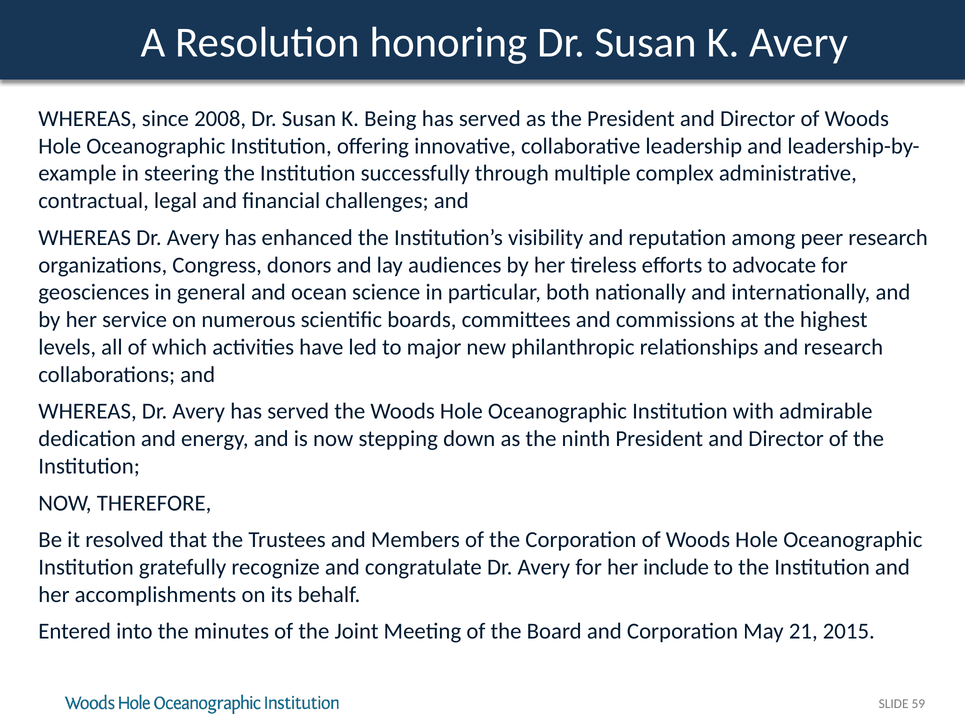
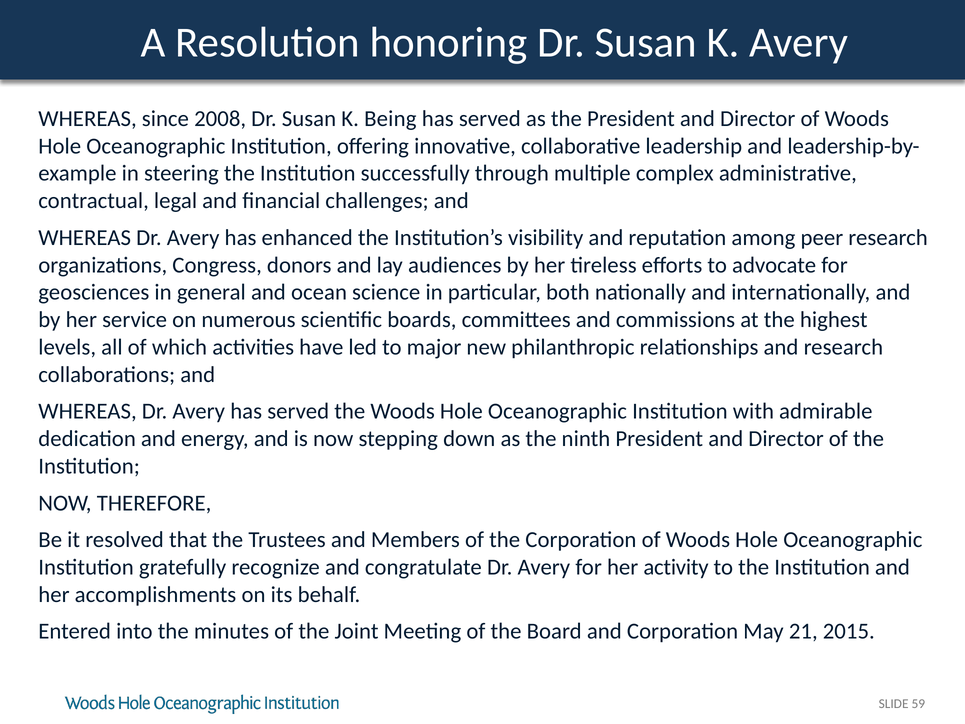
include: include -> activity (676, 567)
